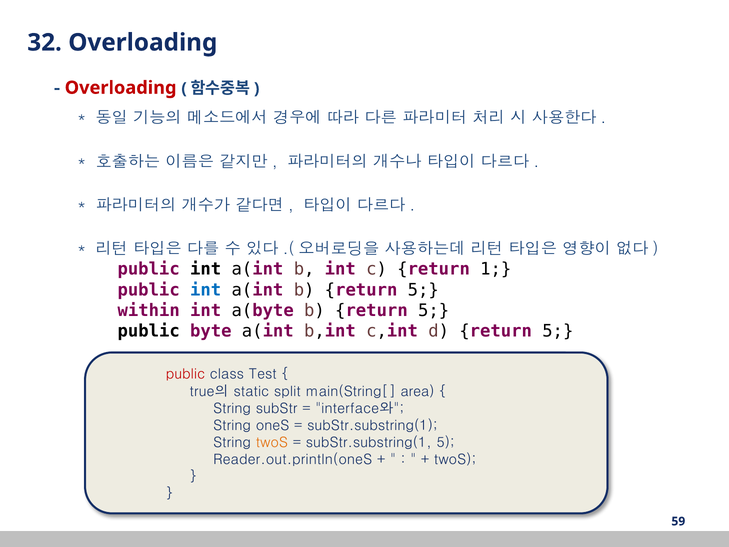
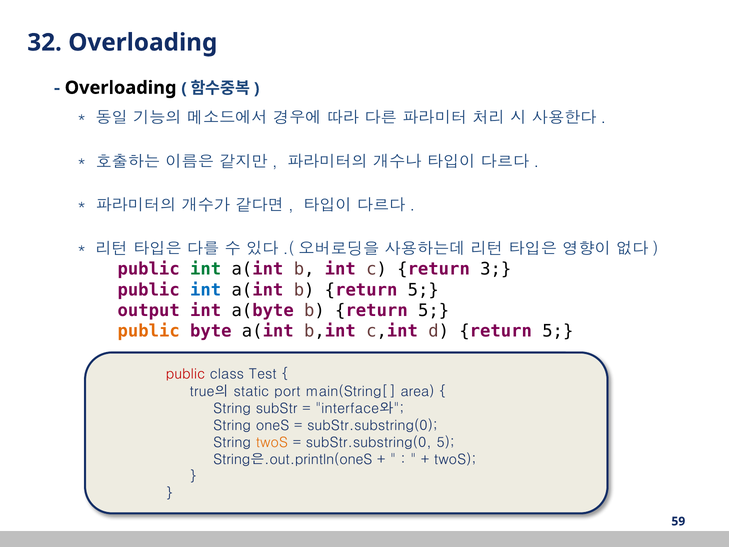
Overloading colour: red -> black (121, 88)
int colour: black -> green (206, 269)
1: 1 -> 3 (496, 269)
within: within -> output (149, 310)
public colour: black -> orange (149, 331)
split: split -> port (287, 391)
subStr.substring(1: subStr.substring(1 -> subStr.substring(0 (372, 425)
subStr.substring(1: subStr.substring(1 -> subStr.substring(0 (369, 442)
Reader.out.println(oneS: Reader.out.println(oneS -> String은.out.println(oneS (293, 459)
